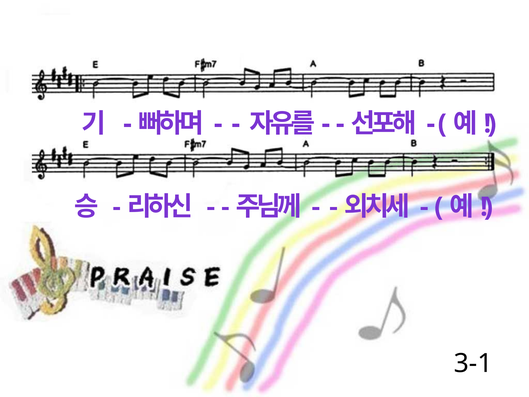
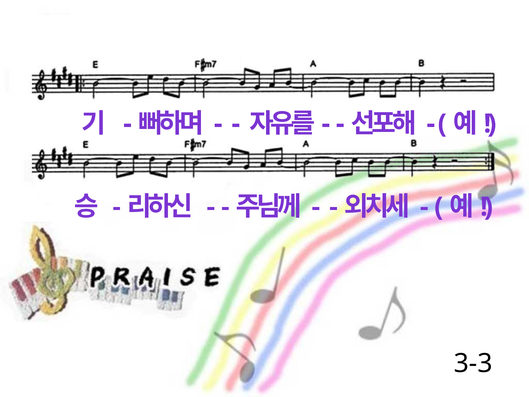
3-1: 3-1 -> 3-3 (473, 363)
